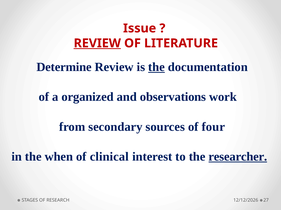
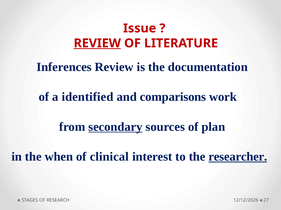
Determine: Determine -> Inferences (64, 67)
the underline: present -> none (156, 67)
organized: organized -> identified (87, 97)
observations: observations -> comparisons (173, 97)
secondary underline: none -> present (115, 127)
four: four -> plan (213, 127)
